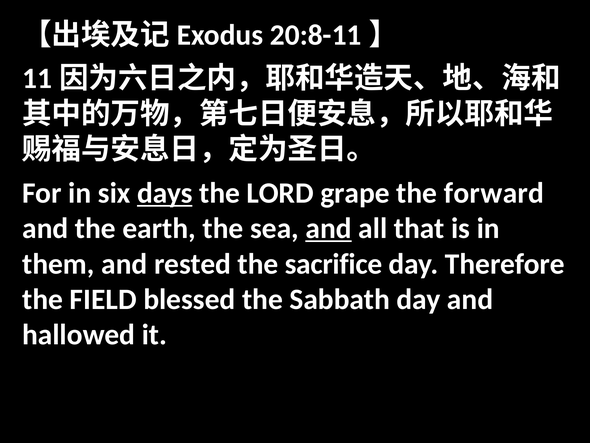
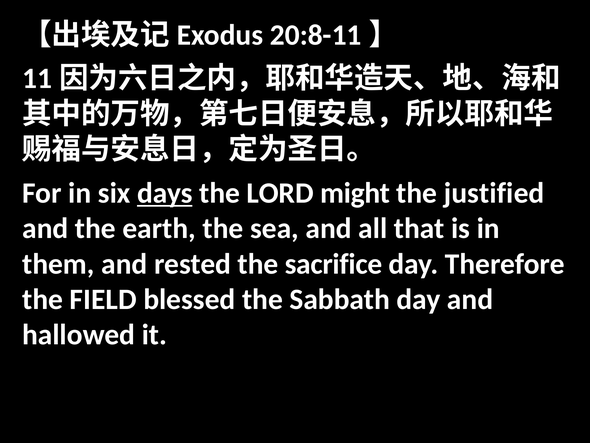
grape: grape -> might (355, 193)
forward: forward -> justified (494, 193)
and underline: present -> none (329, 228)
